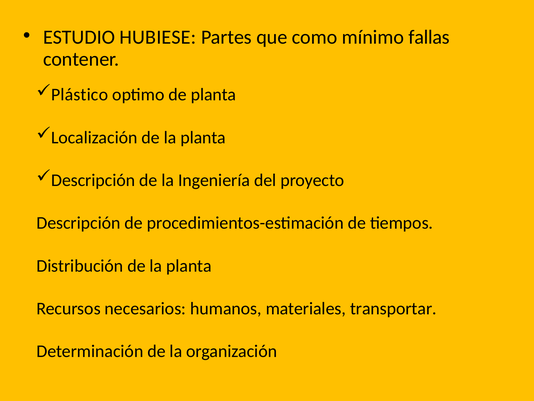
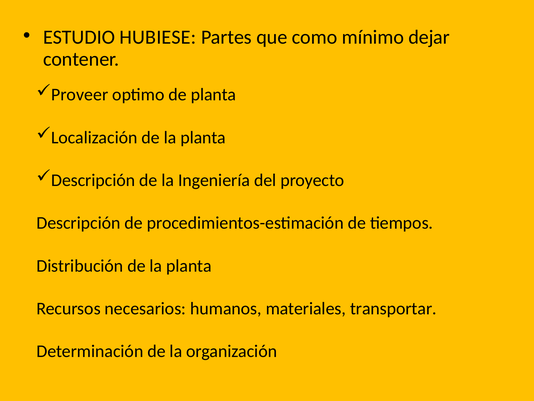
fallas: fallas -> dejar (429, 37)
Plástico: Plástico -> Proveer (80, 95)
